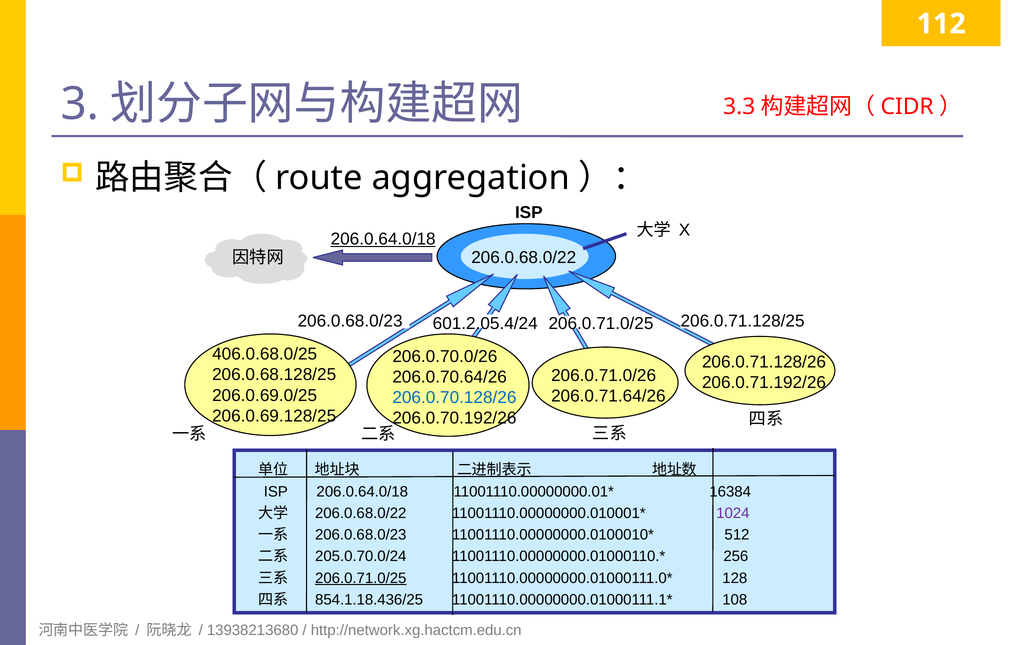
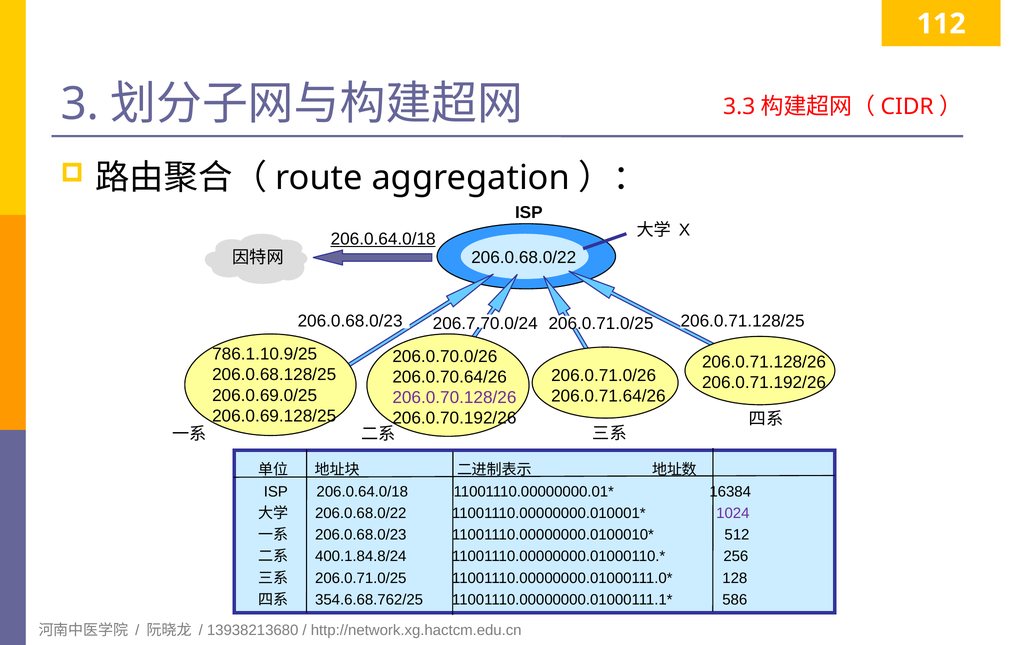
601.2.05.4/24: 601.2.05.4/24 -> 206.7.70.0/24 (485, 324)
406.0.68.0/25: 406.0.68.0/25 -> 786.1.10.9/25 (265, 354)
206.0.70.128/26 colour: blue -> purple (454, 398)
205.0.70.0/24: 205.0.70.0/24 -> 400.1.84.8/24 (361, 556)
206.0.71.0/25 underline: present -> none (361, 578)
854.1.18.436/25: 854.1.18.436/25 -> 354.6.68.762/25 (369, 600)
108: 108 -> 586 (735, 600)
